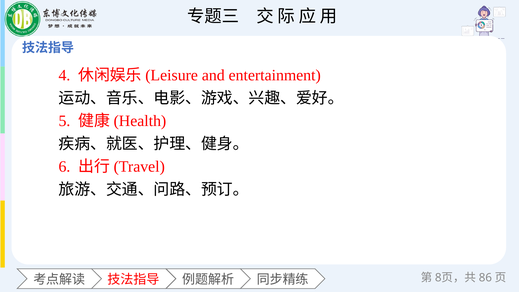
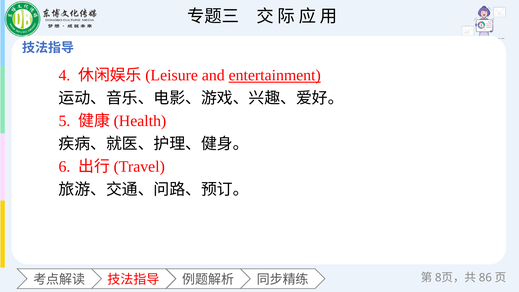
entertainment underline: none -> present (275, 75)
